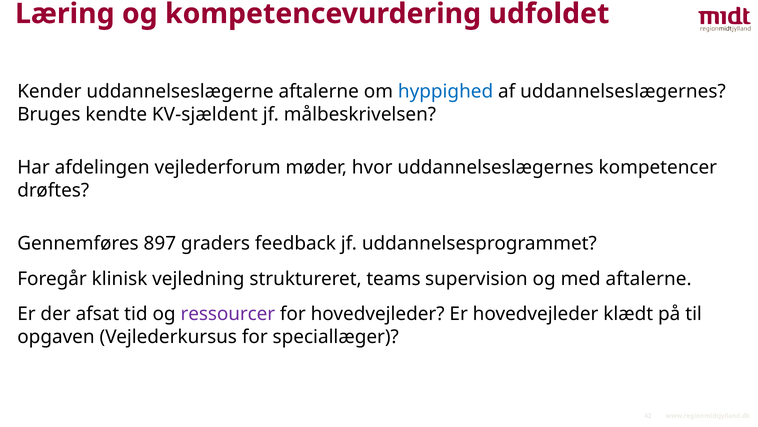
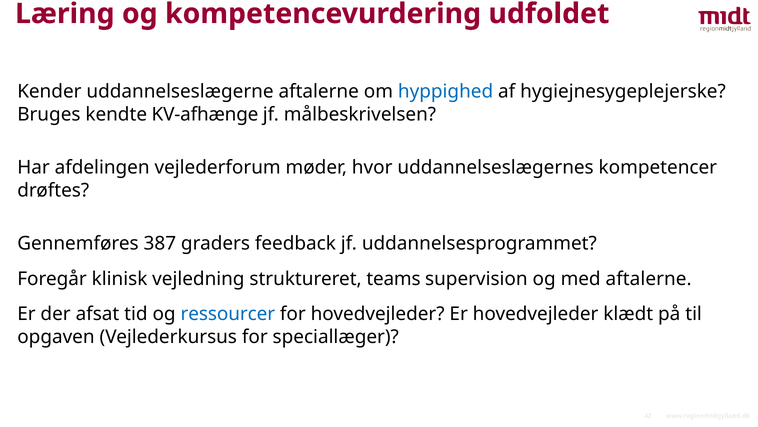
af uddannelseslægernes: uddannelseslægernes -> hygiejnesygeplejerske (623, 92)
KV-sjældent: KV-sjældent -> KV-afhænge (205, 114)
897: 897 -> 387 (160, 243)
ressourcer colour: purple -> blue (228, 314)
